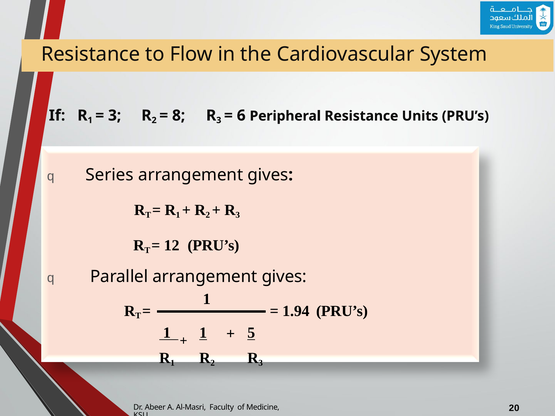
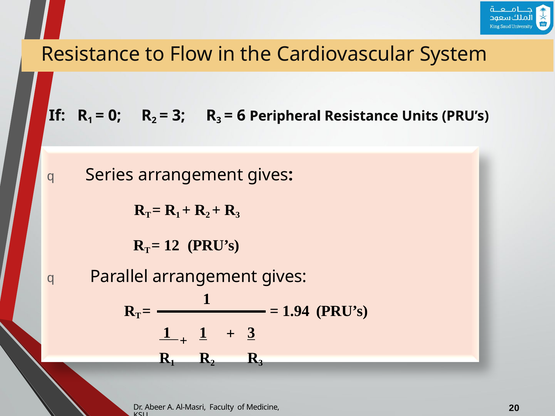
3: 3 -> 0 (115, 116)
8: 8 -> 3 (179, 116)
1 5: 5 -> 3 (251, 333)
